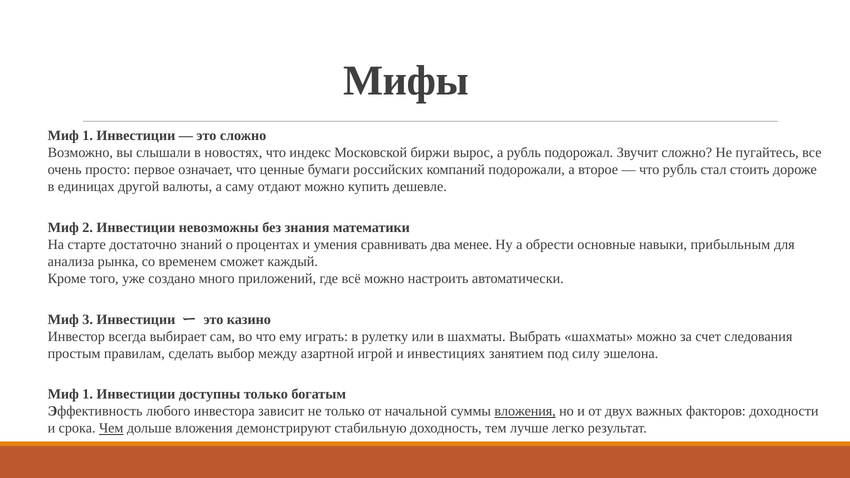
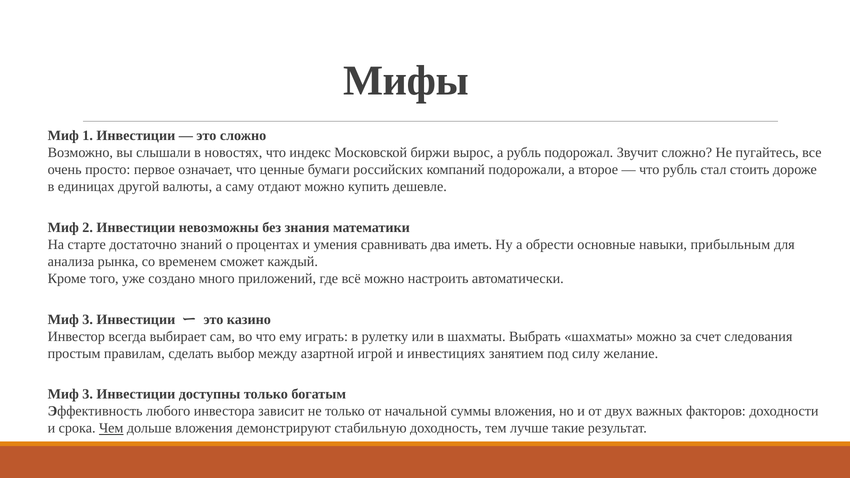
менее: менее -> иметь (473, 245)
эшелона: эшелона -> желание (631, 354)
1: 1 -> 3 (88, 394)
вложения underline: present -> none (525, 411)
легко: легко -> такие (568, 428)
